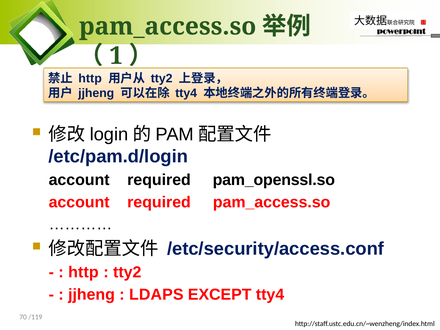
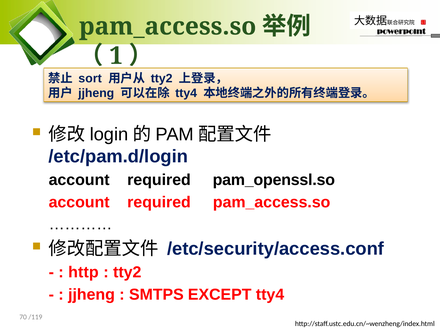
http: http -> sort (90, 78)
LDAPS: LDAPS -> SMTPS (156, 295)
